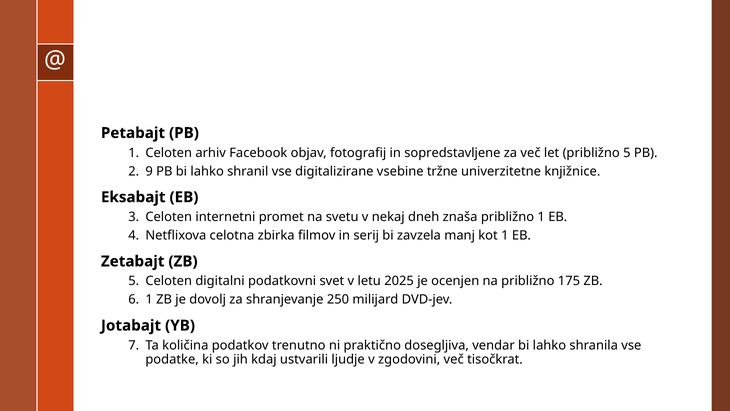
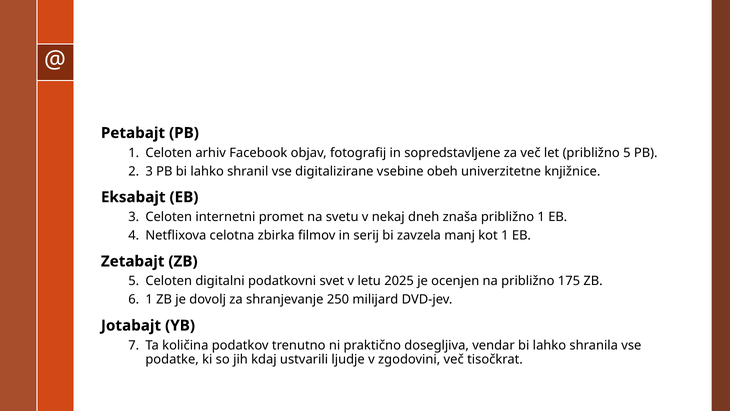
9: 9 -> 3 (149, 171)
tržne: tržne -> obeh (442, 171)
